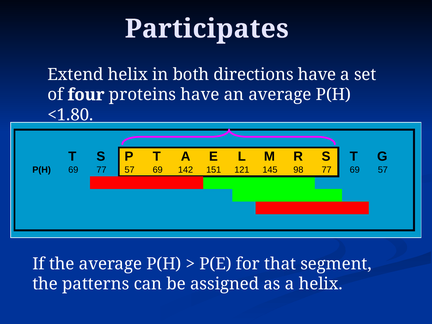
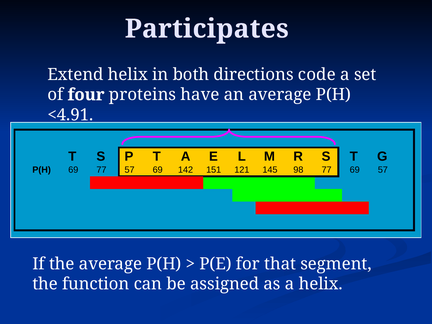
directions have: have -> code (317, 75)
<1.80: <1.80 -> <4.91 (70, 115)
patterns: patterns -> function (96, 284)
